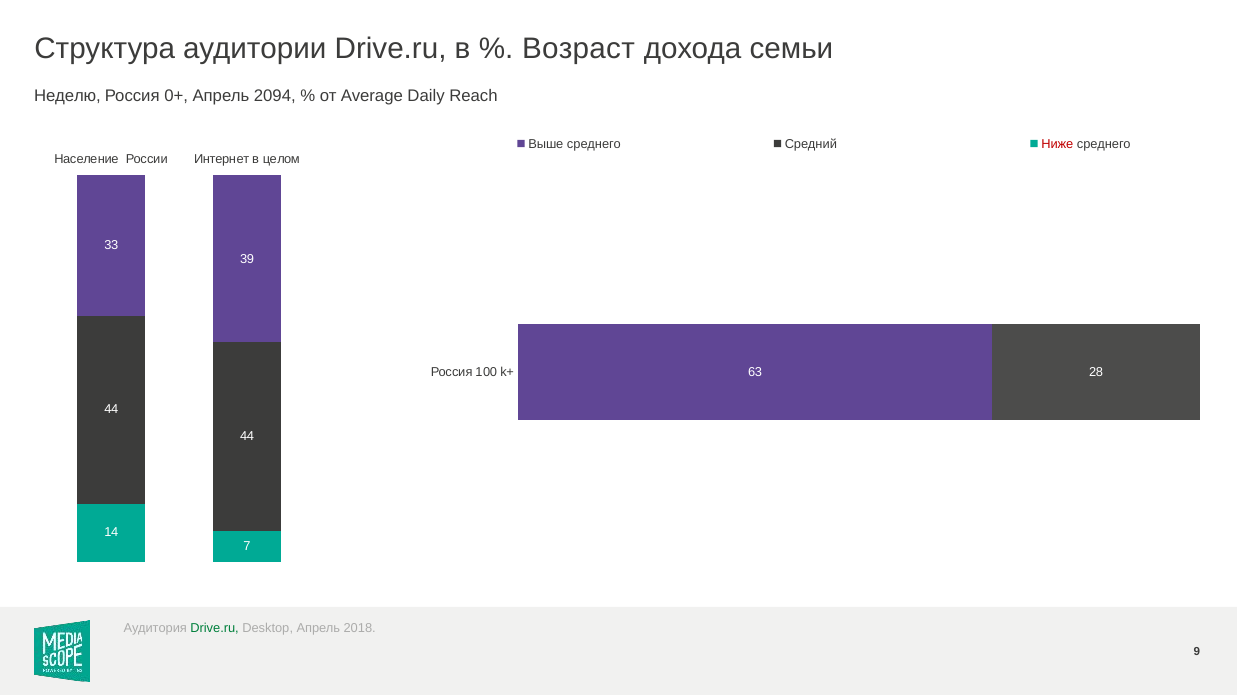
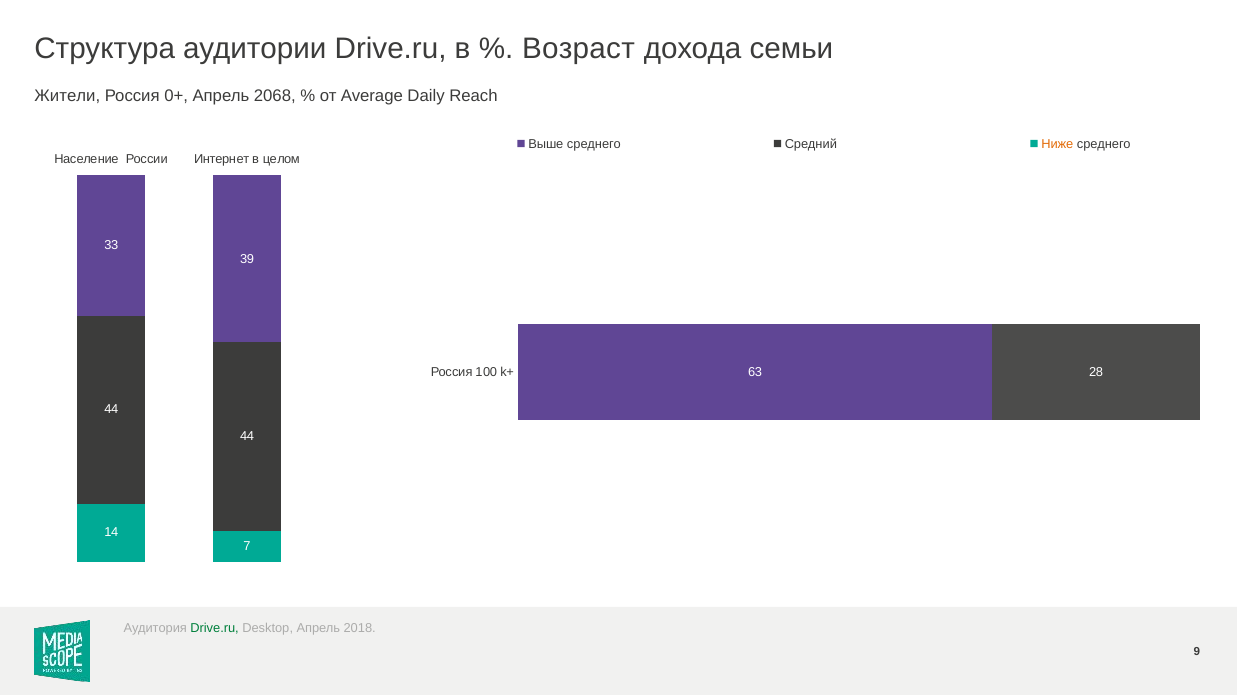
Неделю: Неделю -> Жители (67, 96)
2094: 2094 -> 2068 (275, 96)
Ниже colour: red -> orange (1057, 144)
